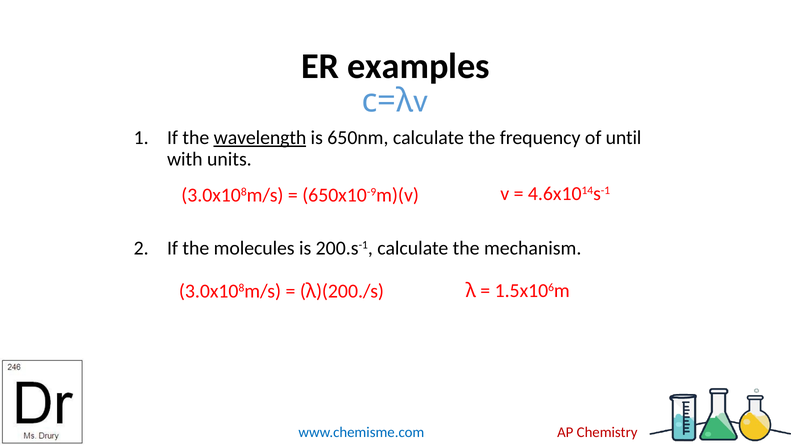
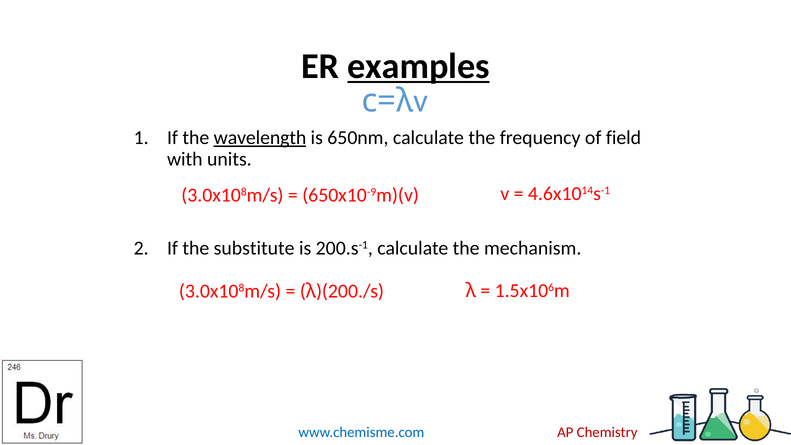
examples underline: none -> present (419, 66)
until: until -> field (623, 138)
molecules: molecules -> substitute (254, 248)
